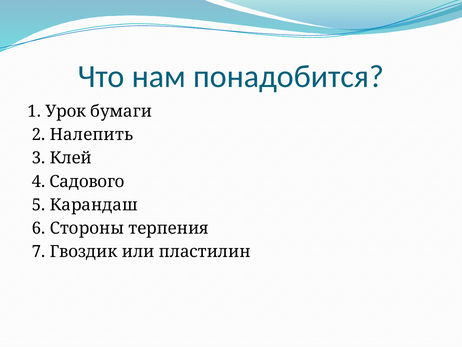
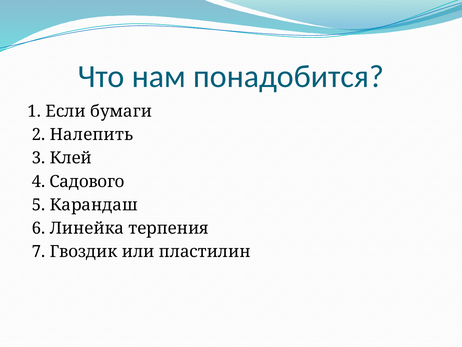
Урок: Урок -> Если (66, 111)
Стороны: Стороны -> Линейка (87, 228)
